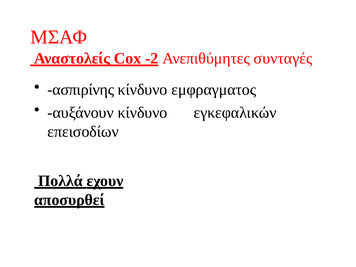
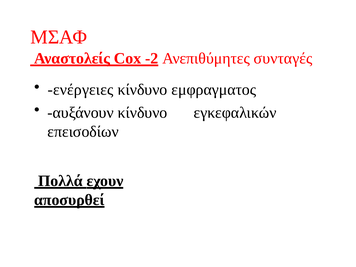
ασπιρίνης: ασπιρίνης -> ενέργειες (81, 90)
